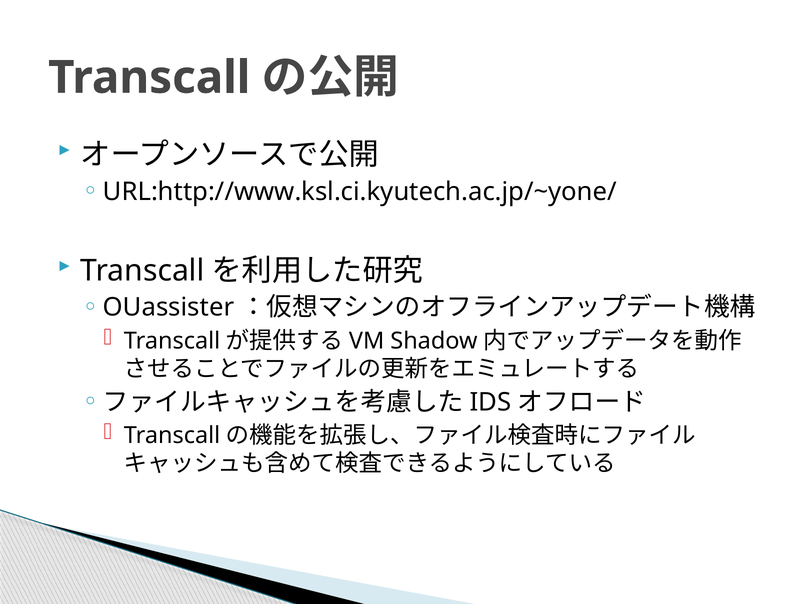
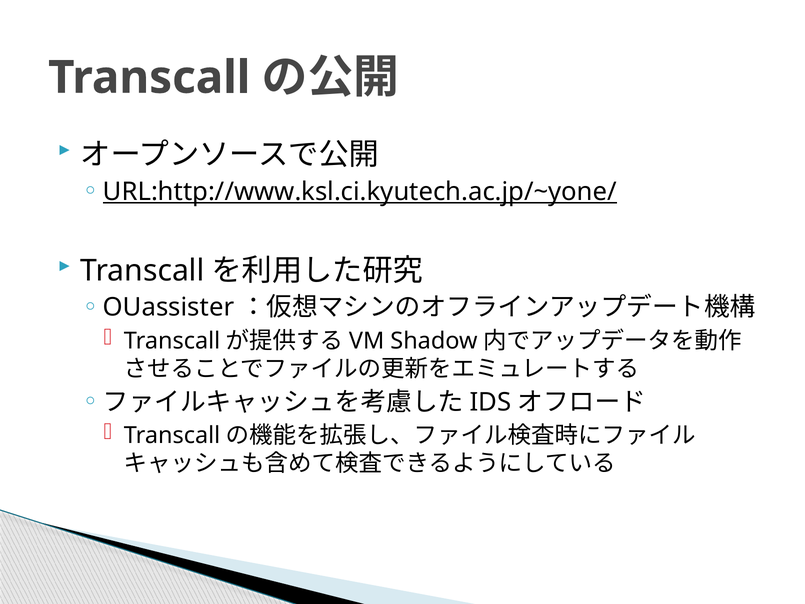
URL:http://www.ksl.ci.kyutech.ac.jp/~yone/ underline: none -> present (360, 191)
